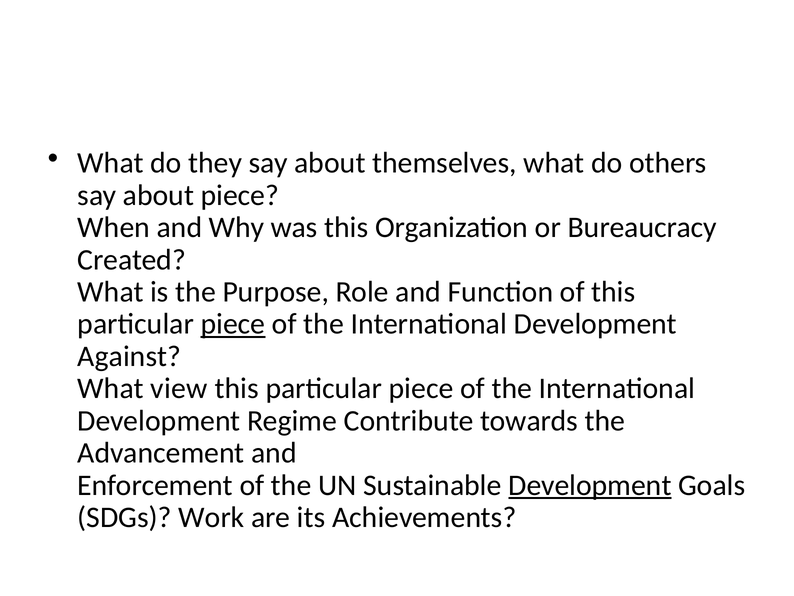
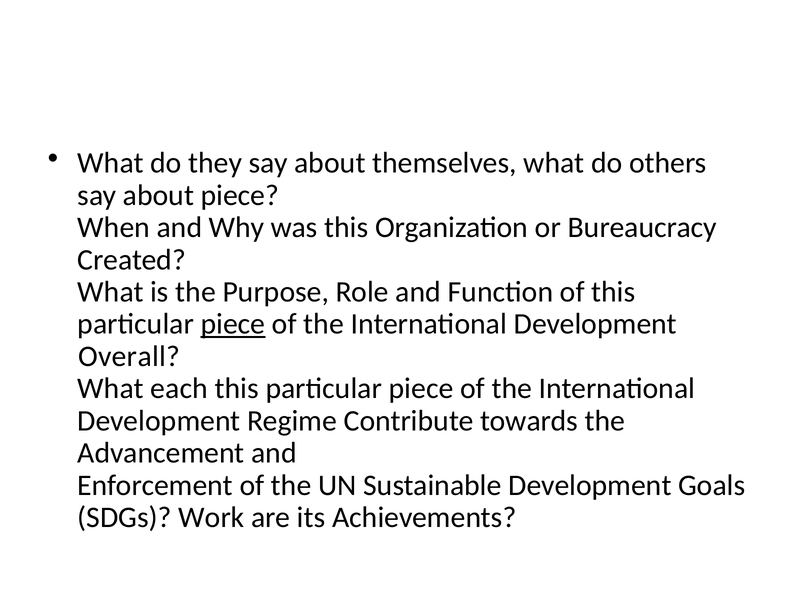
Against: Against -> Overall (129, 356)
view: view -> each (179, 388)
Development underline: present -> none (590, 485)
